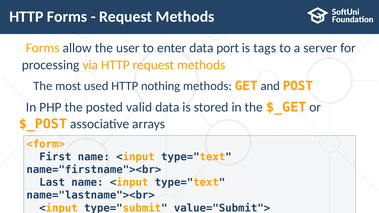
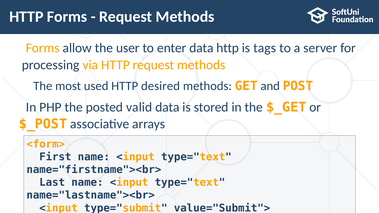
data port: port -> http (228, 48)
nothing: nothing -> desired (160, 86)
